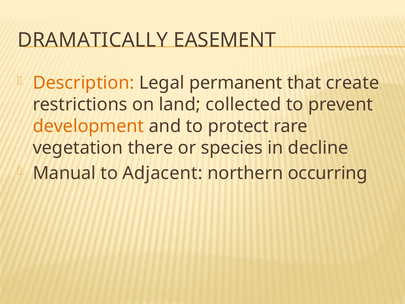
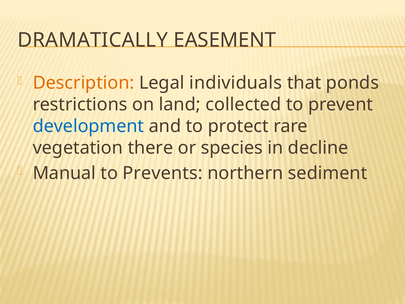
permanent: permanent -> individuals (236, 83)
create: create -> ponds (353, 83)
development colour: orange -> blue (88, 126)
Adjacent: Adjacent -> Prevents (163, 173)
occurring: occurring -> sediment (328, 173)
